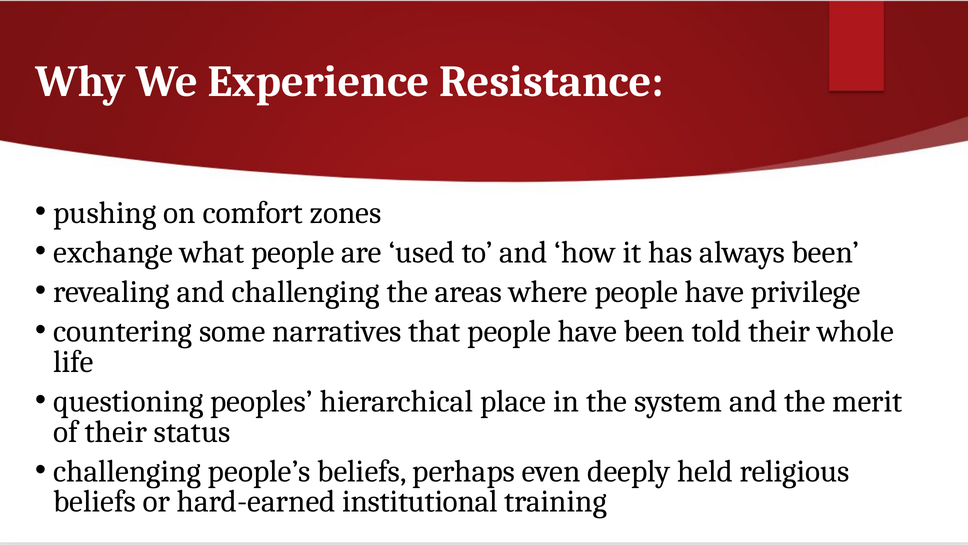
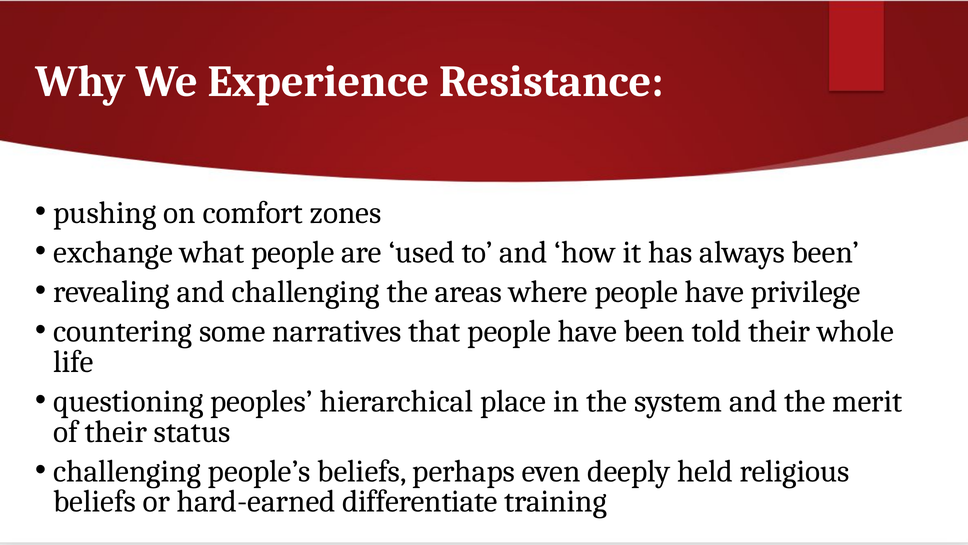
institutional: institutional -> differentiate (420, 501)
